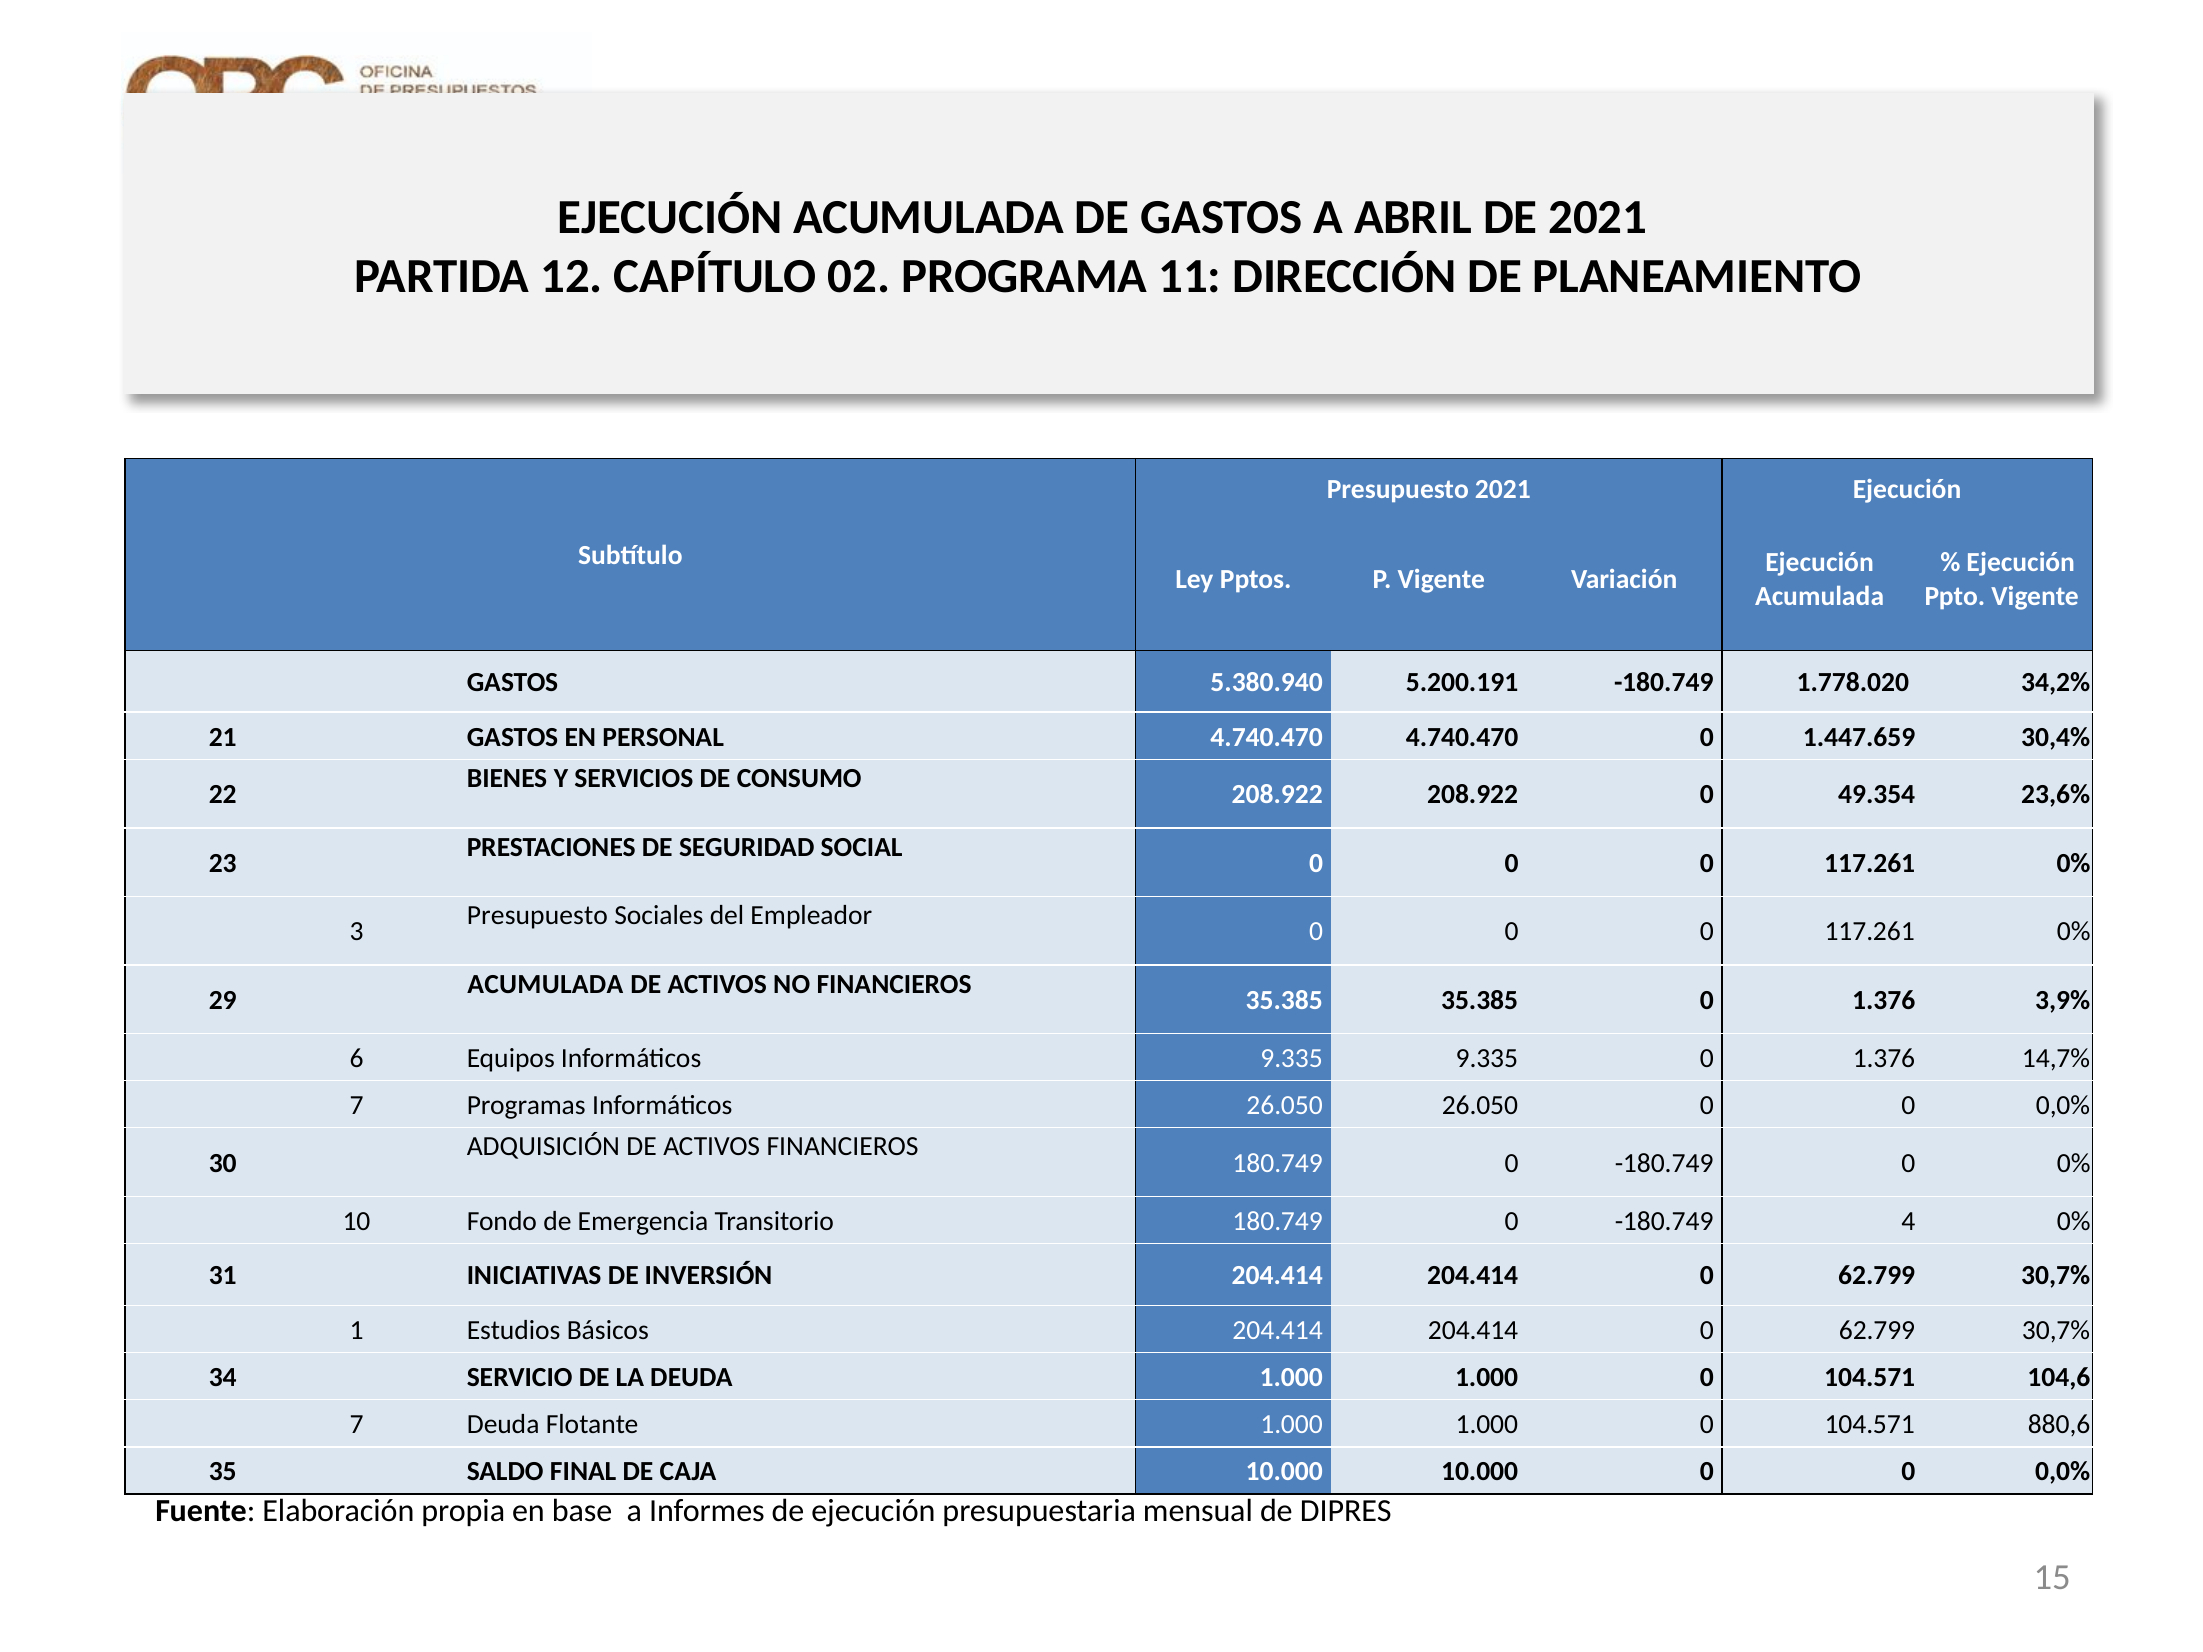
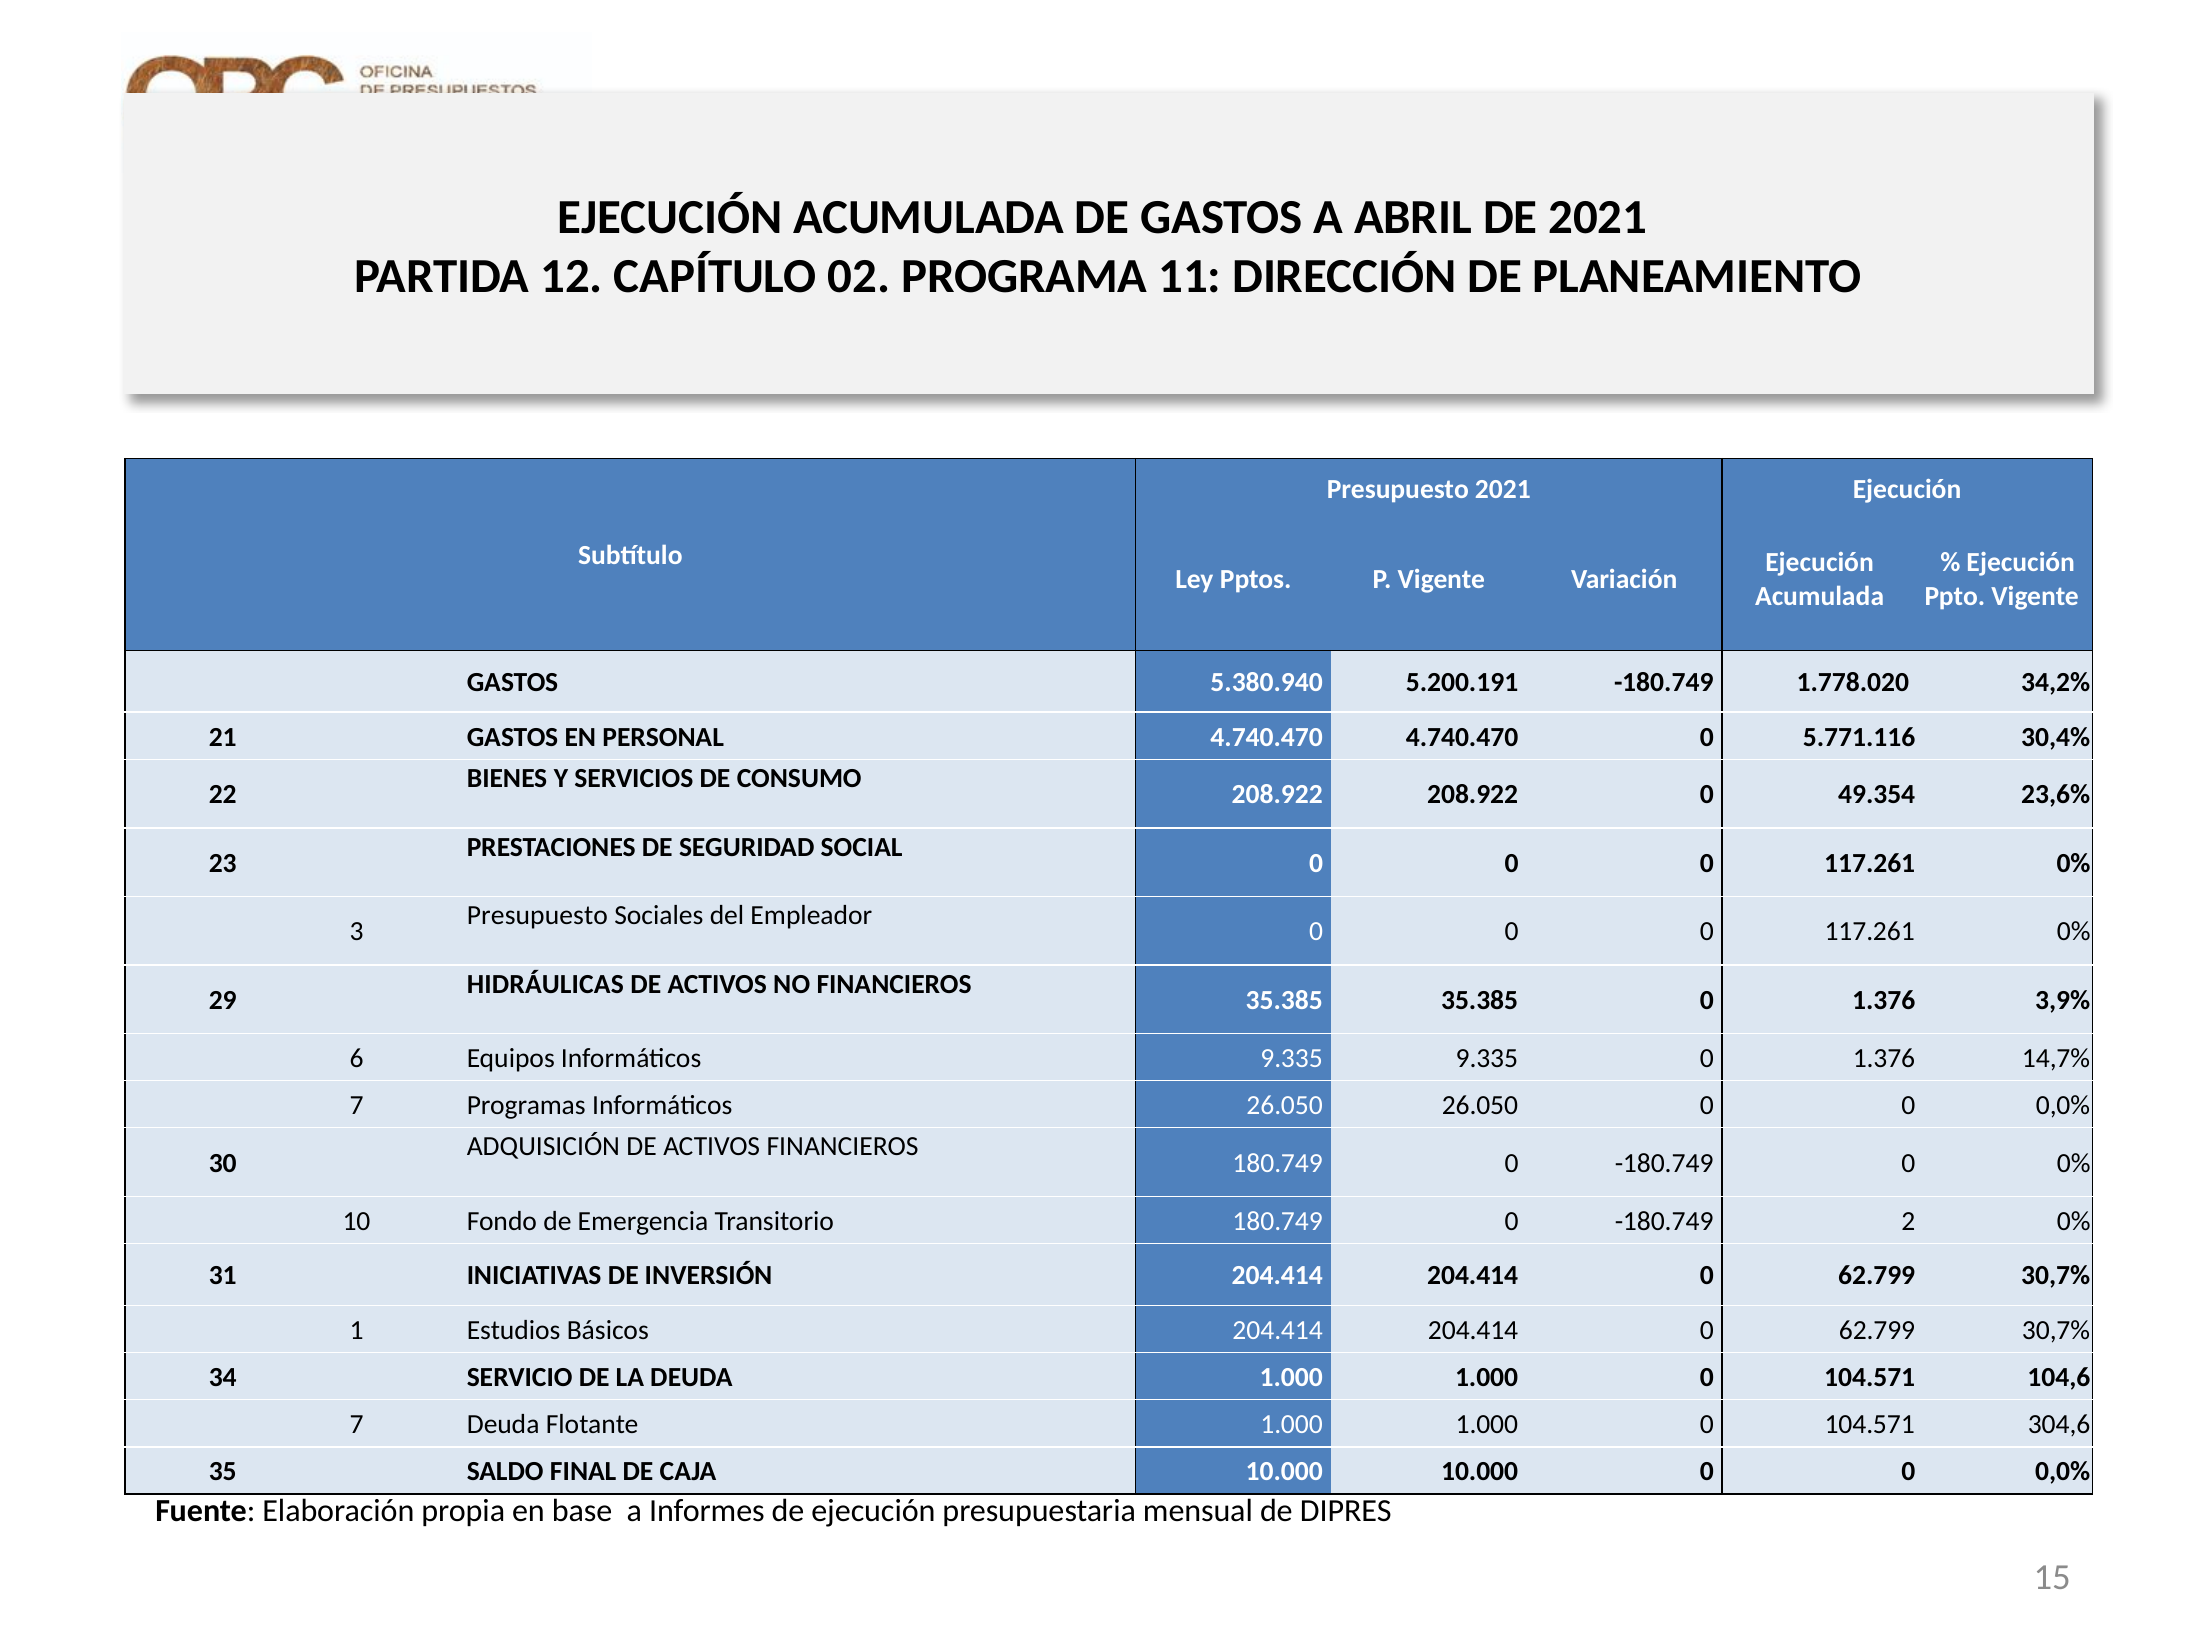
1.447.659: 1.447.659 -> 5.771.116 (1859, 737)
ACUMULADA: ACUMULADA -> HIDRÁULICAS (545, 984)
4: 4 -> 2 (1908, 1221)
880,6: 880,6 -> 304,6 (2059, 1425)
